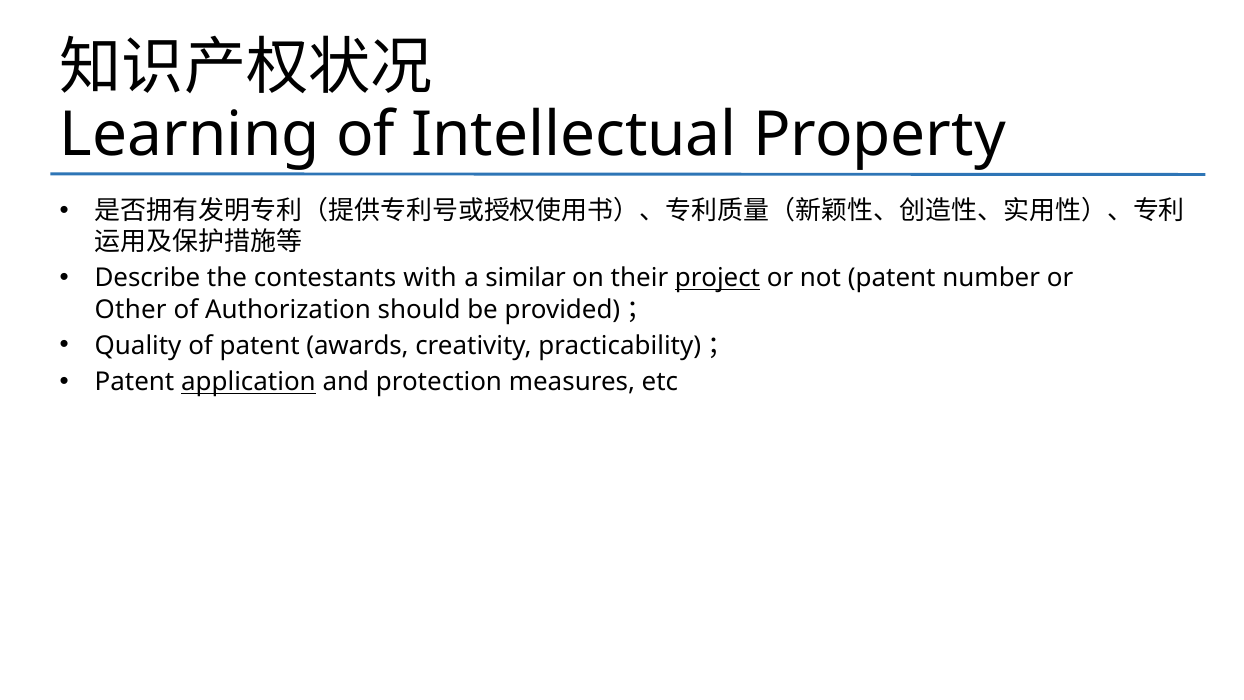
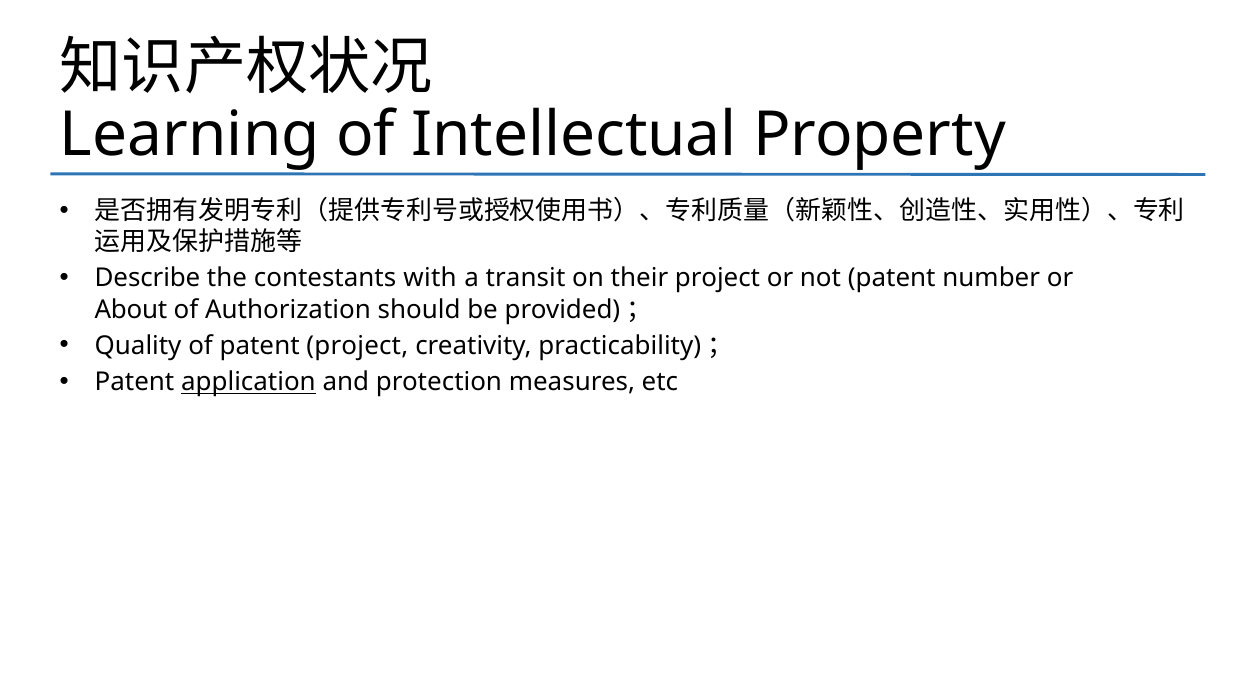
similar: similar -> transit (525, 278)
project underline: present -> none (718, 278)
Other: Other -> About (131, 309)
patent awards: awards -> project (357, 346)
